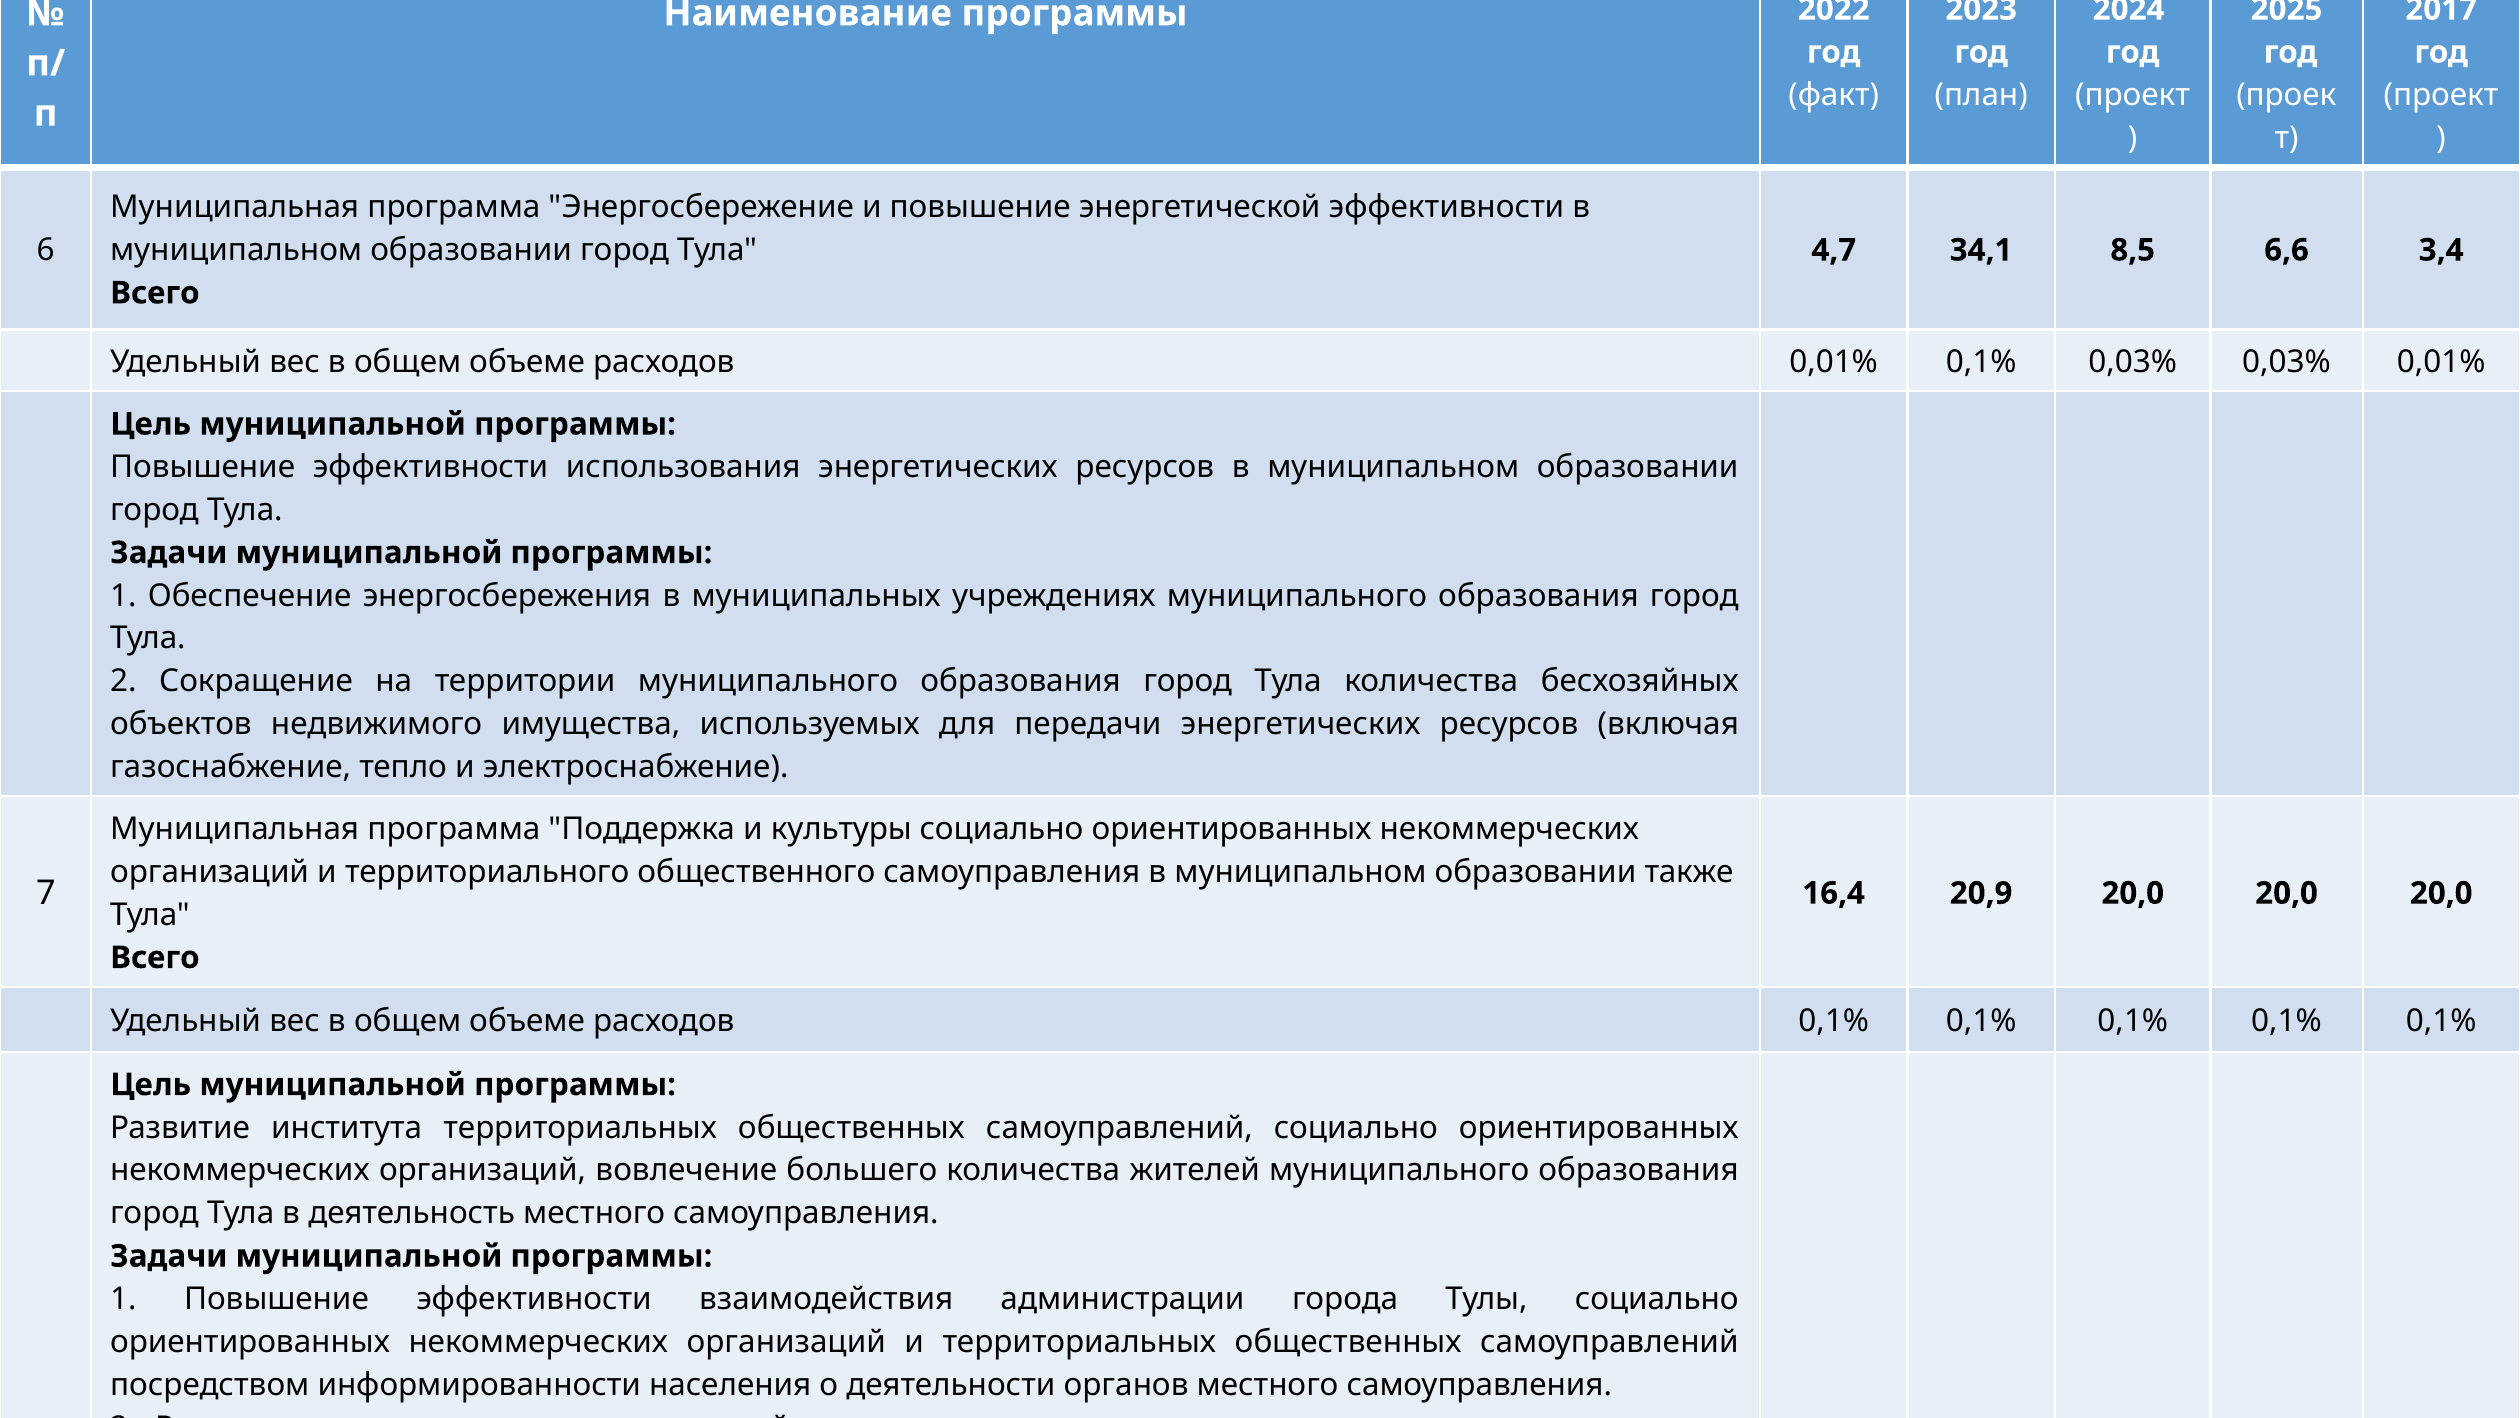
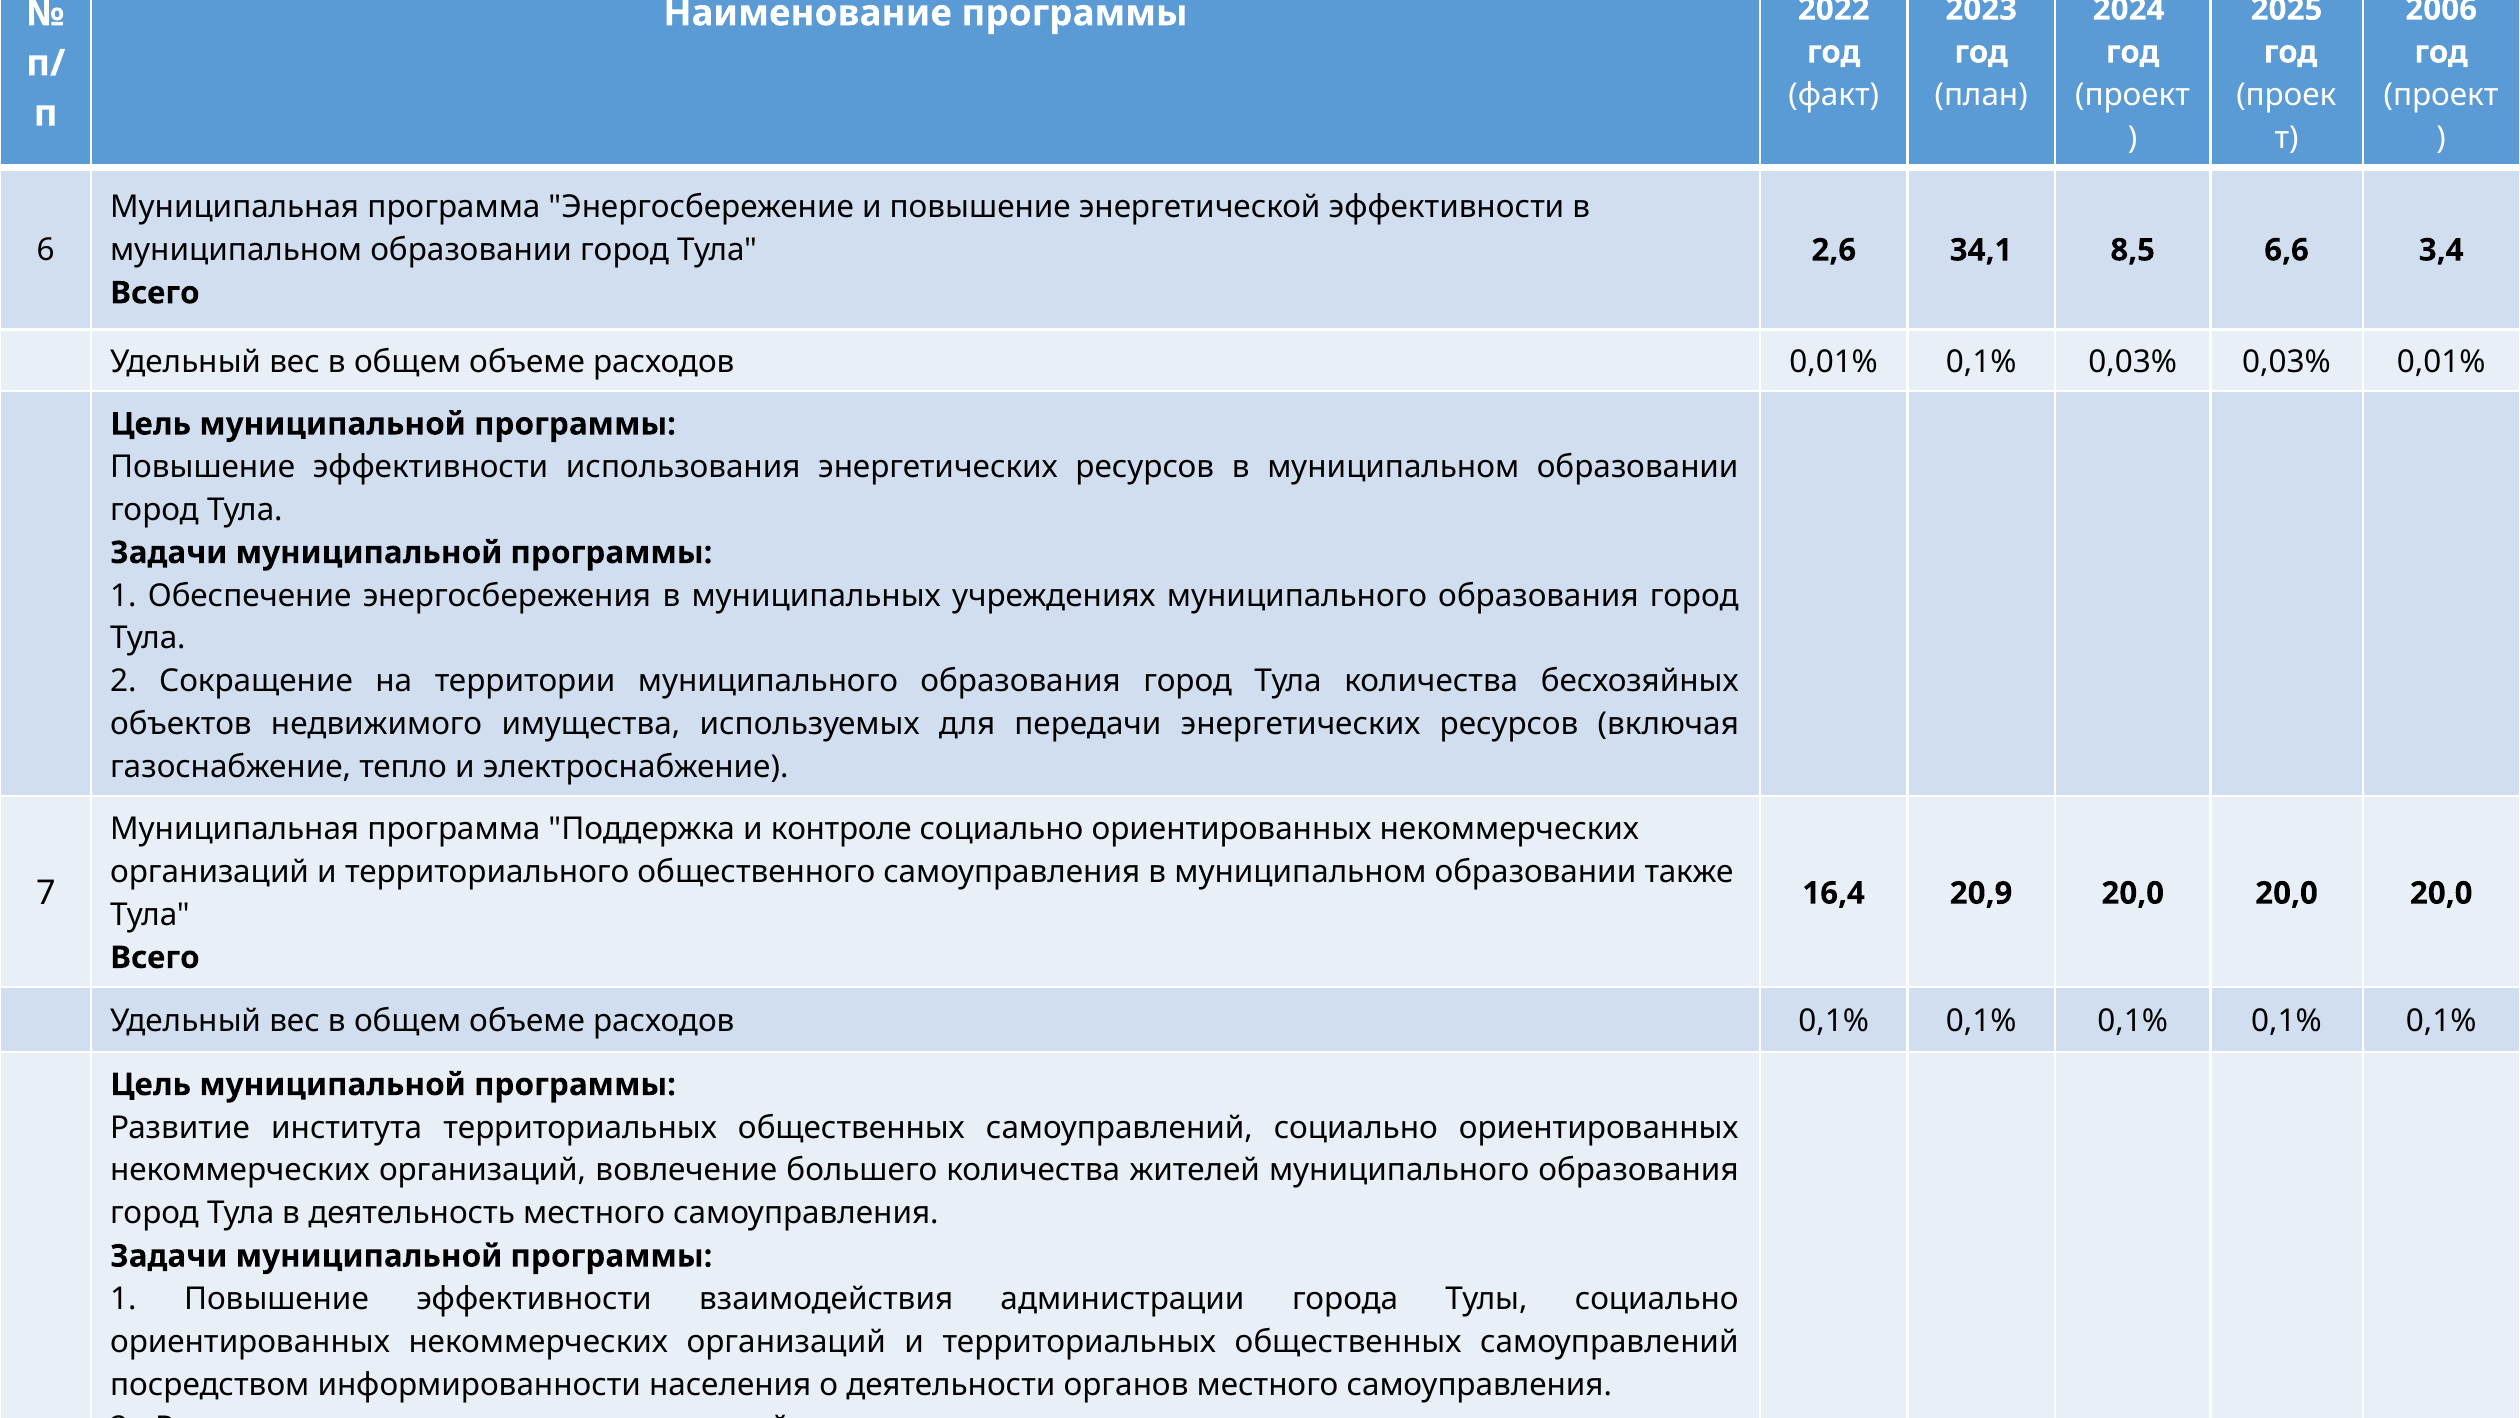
2017: 2017 -> 2006 (2441, 9)
4,7: 4,7 -> 2,6 (1834, 250)
культуры: культуры -> контроле (841, 829)
